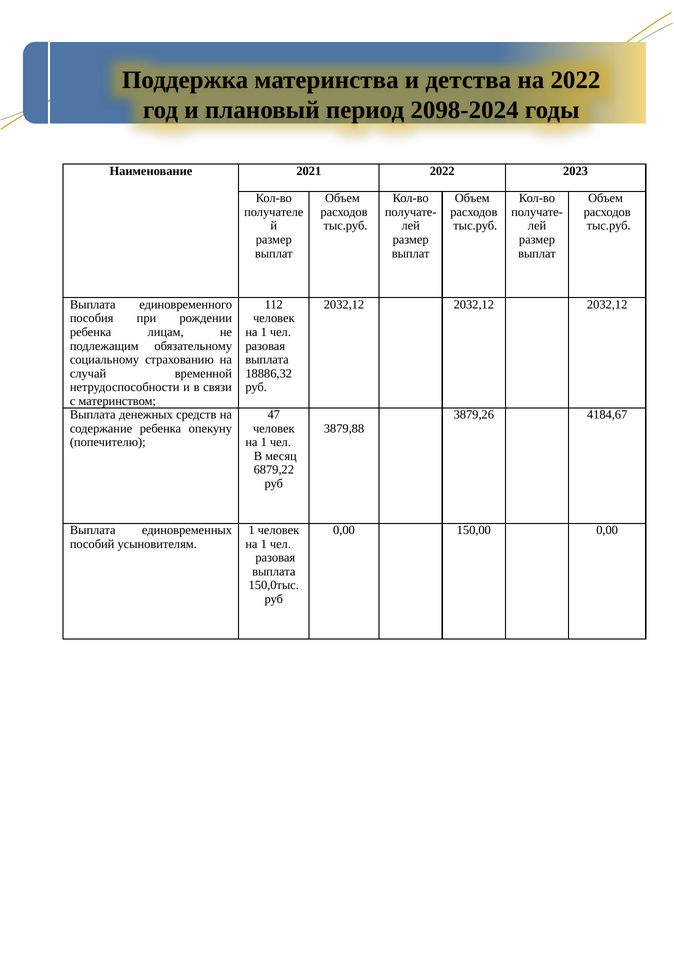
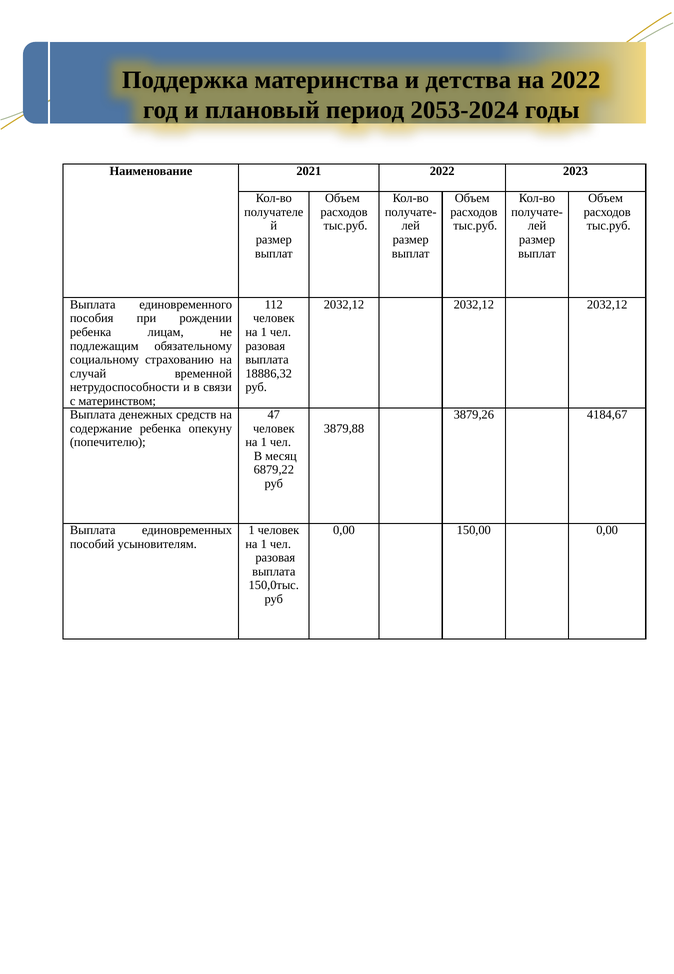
2098-2024: 2098-2024 -> 2053-2024 (465, 110)
